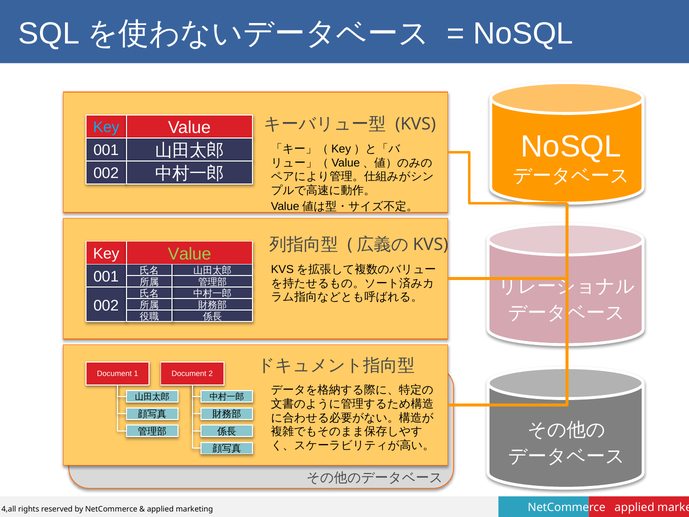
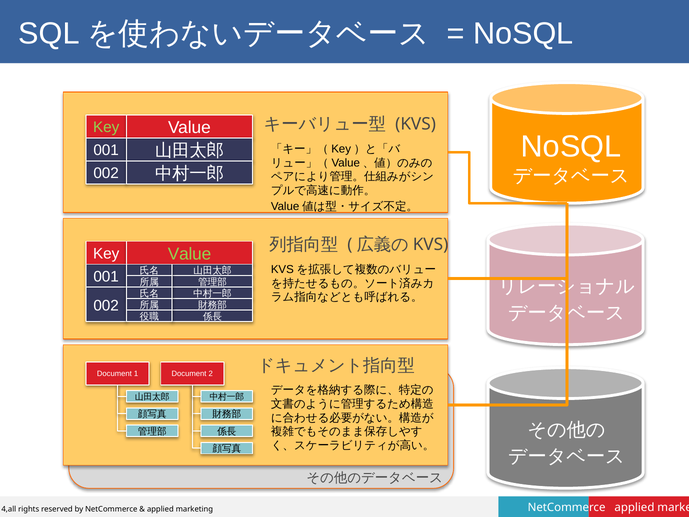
Key colour: light blue -> light green (106, 127)
